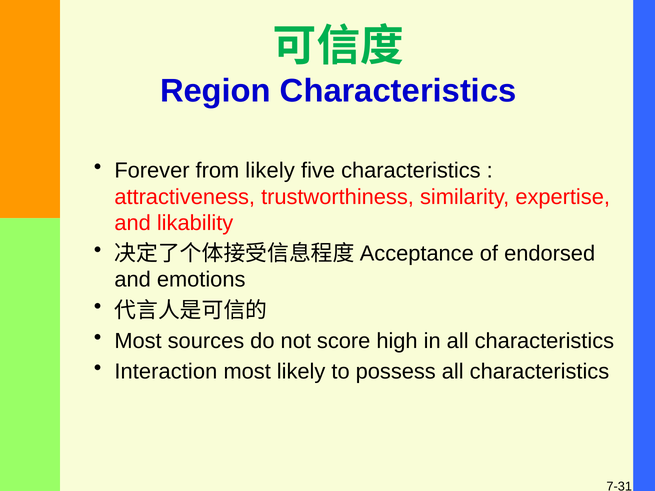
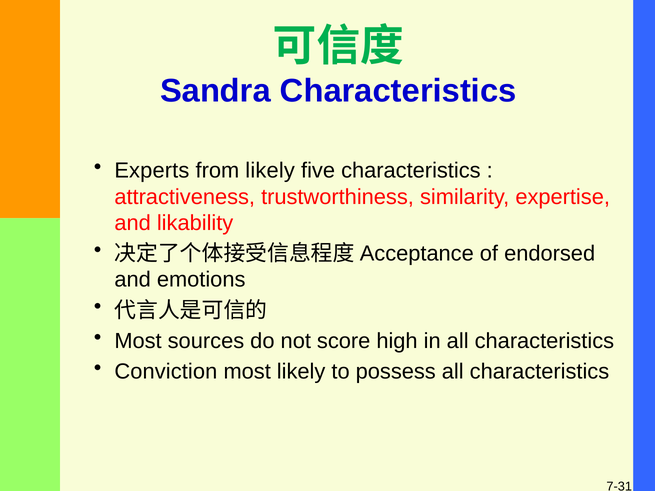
Region: Region -> Sandra (215, 91)
Forever: Forever -> Experts (152, 171)
Interaction: Interaction -> Conviction (166, 372)
